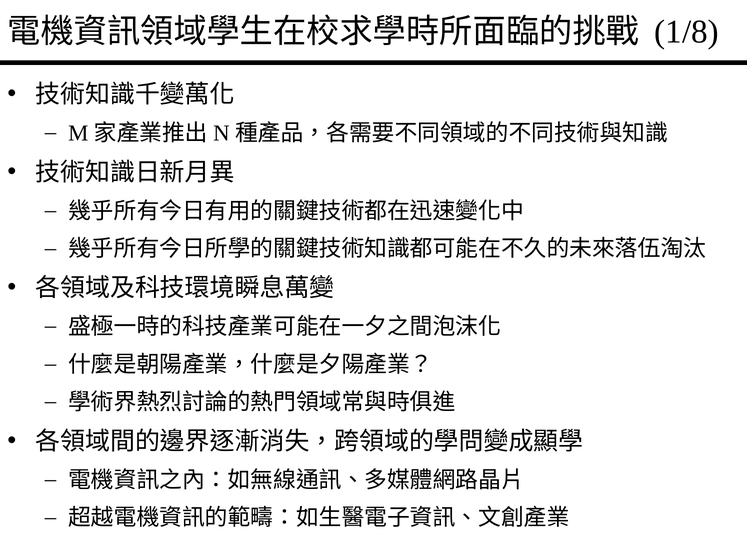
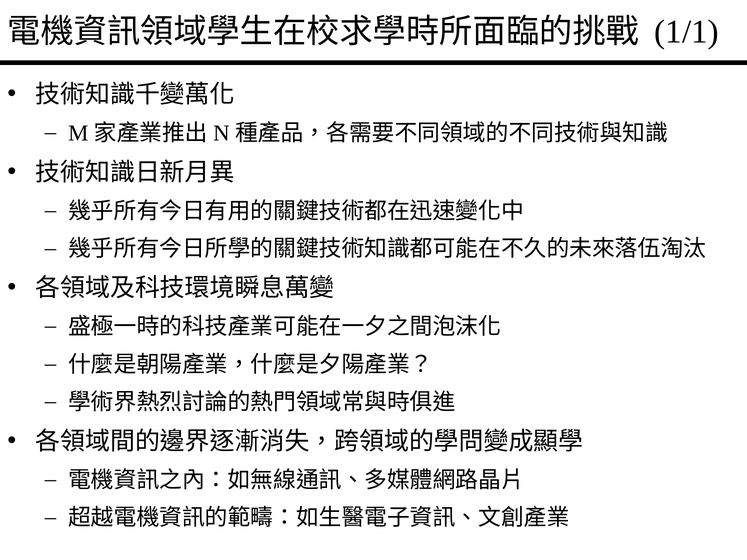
1/8: 1/8 -> 1/1 (687, 32)
